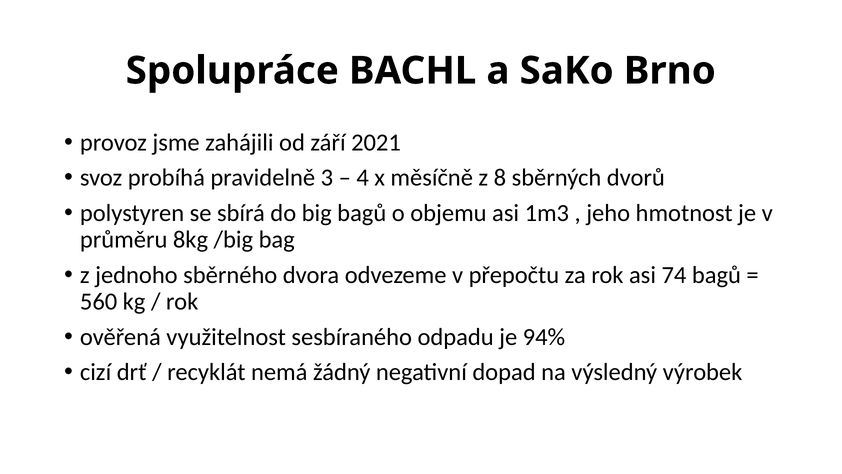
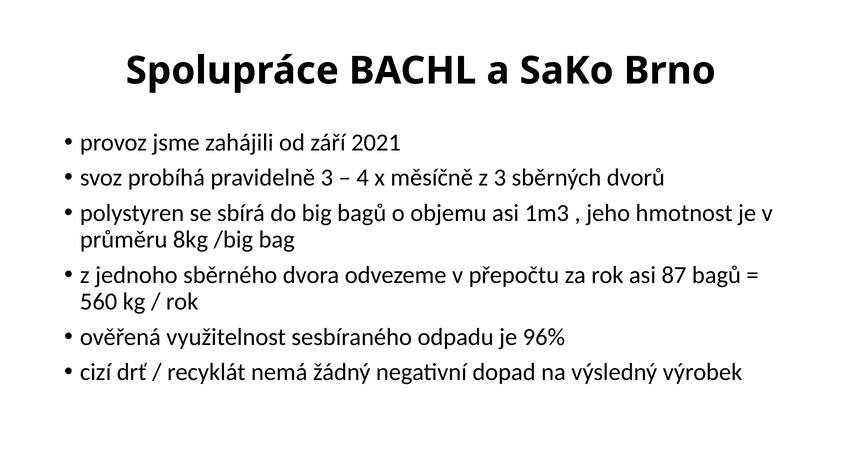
z 8: 8 -> 3 (500, 178)
74: 74 -> 87 (674, 275)
94%: 94% -> 96% (544, 337)
